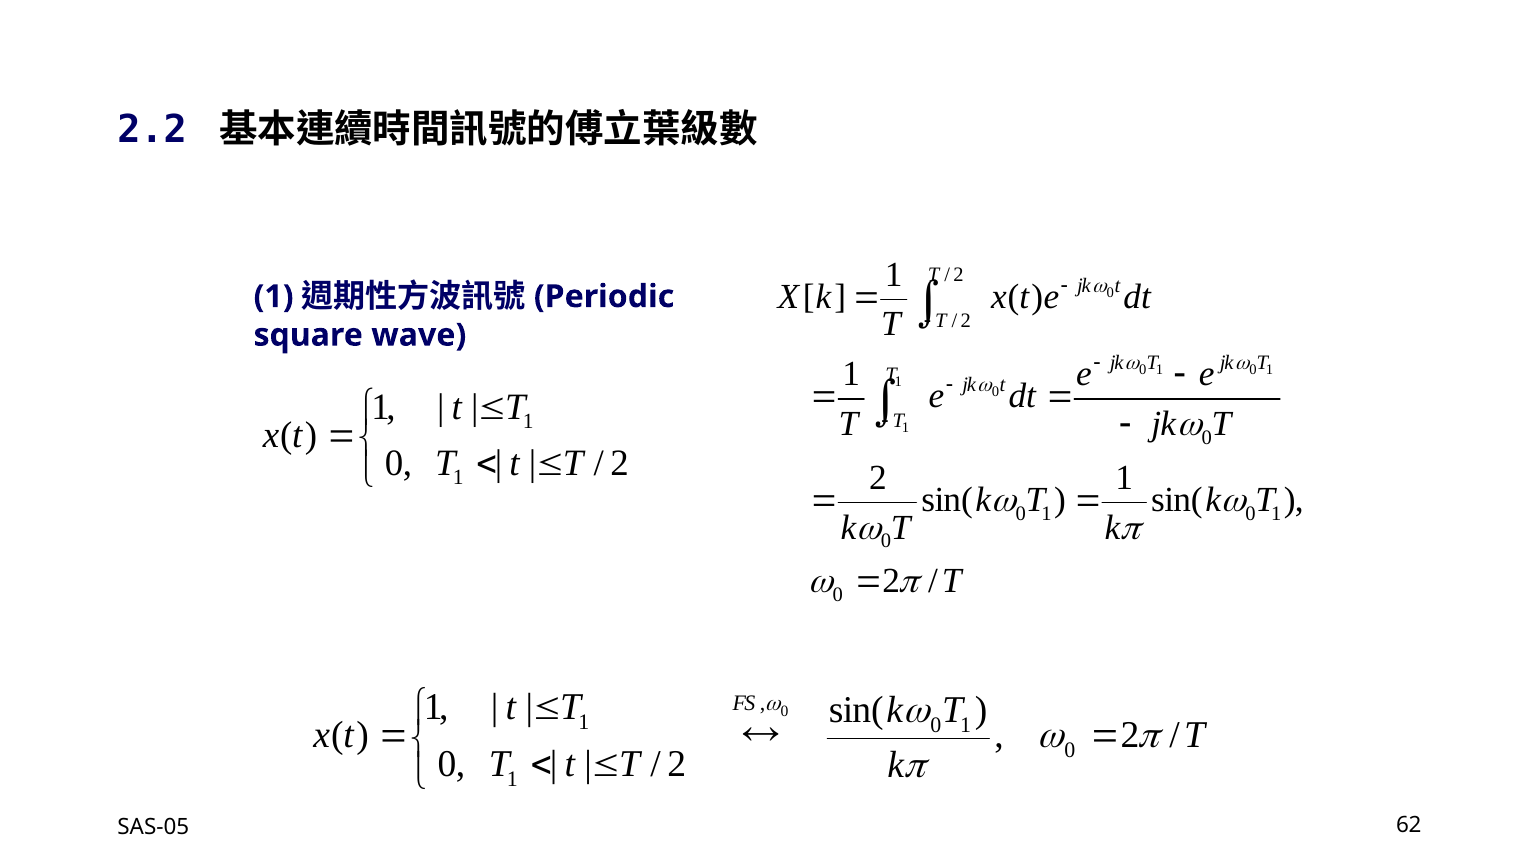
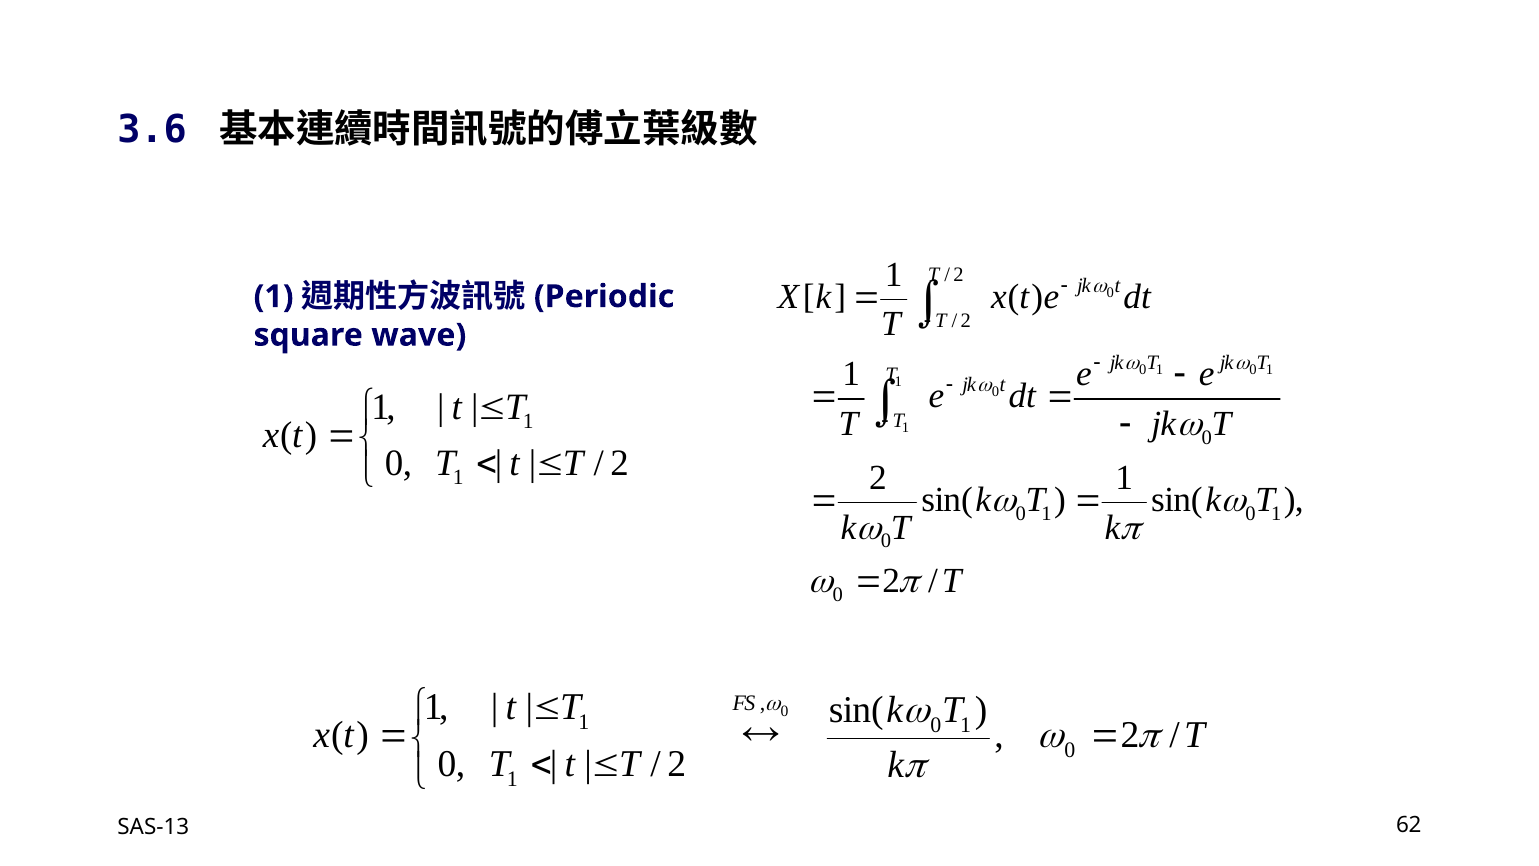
2.2: 2.2 -> 3.6 (152, 129)
SAS-05: SAS-05 -> SAS-13 (153, 827)
